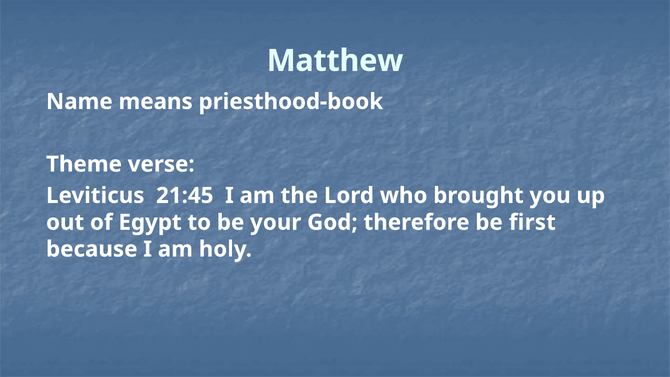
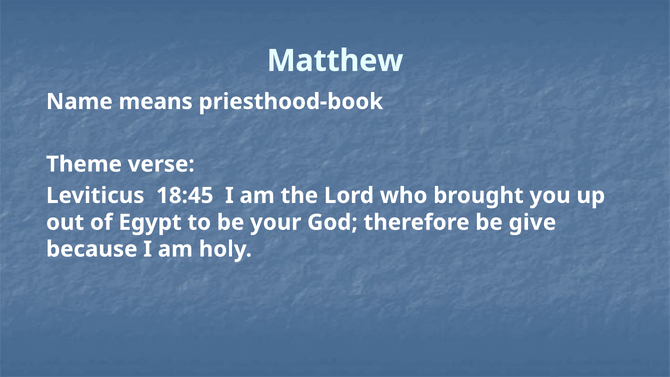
21:45: 21:45 -> 18:45 (185, 195)
first: first -> give (532, 222)
